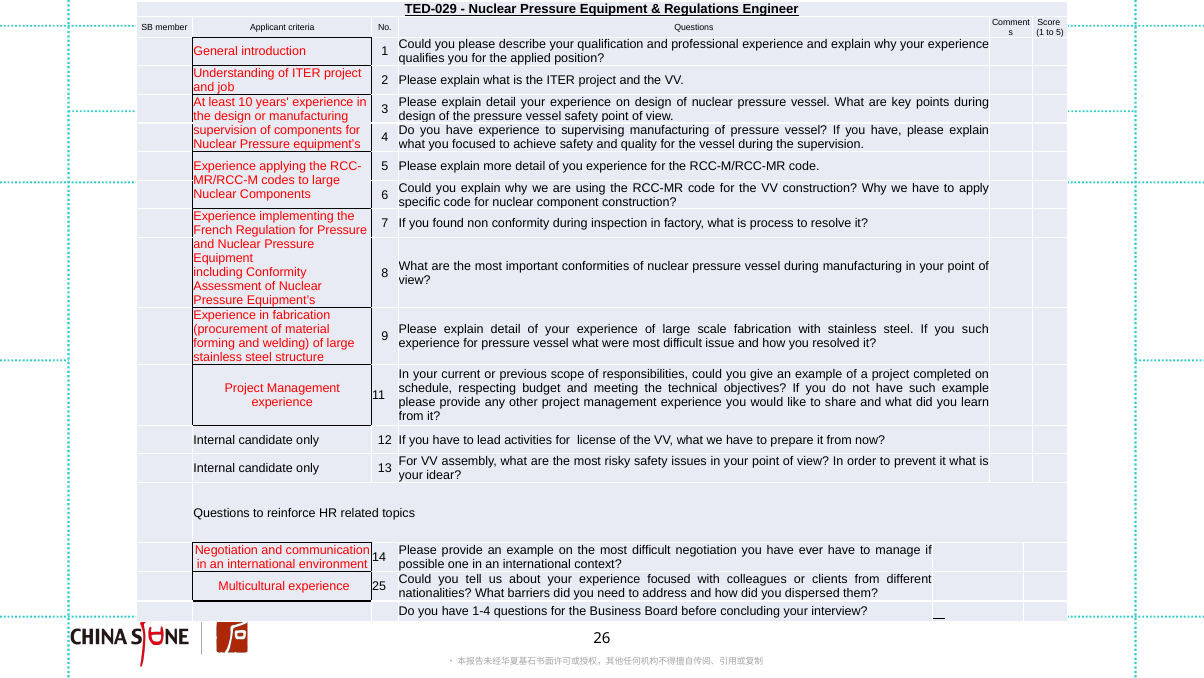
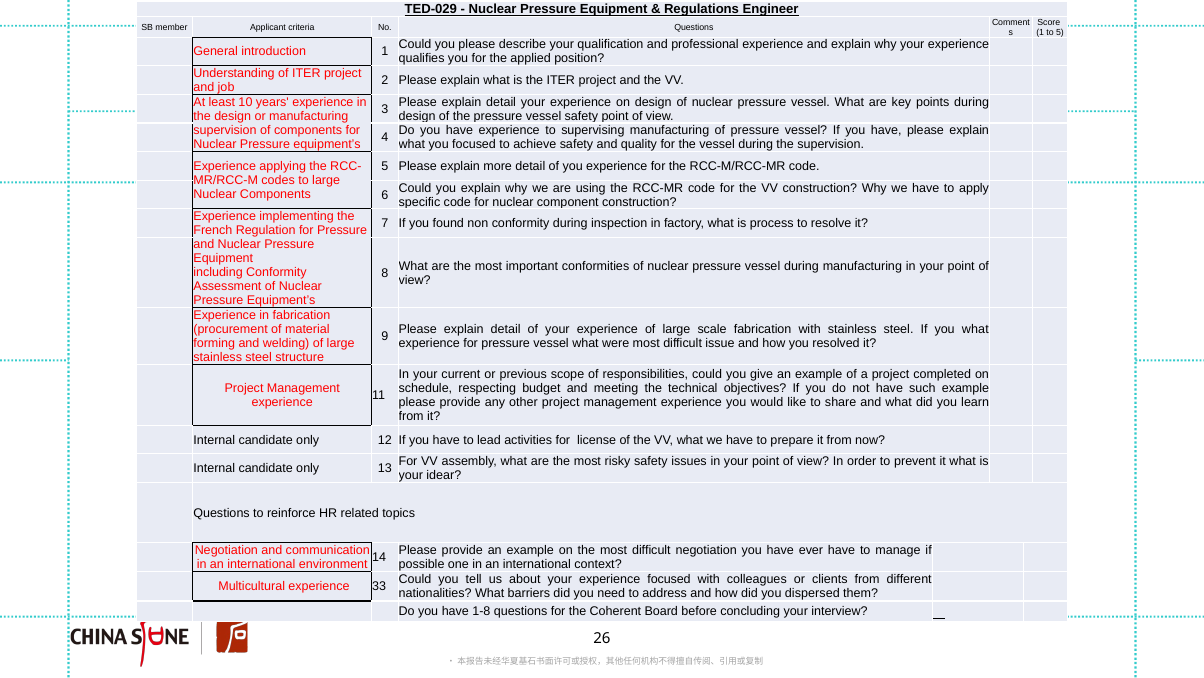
you such: such -> what (975, 329)
25: 25 -> 33 (379, 586)
1-4: 1-4 -> 1-8 (481, 611)
Business: Business -> Coherent (615, 611)
